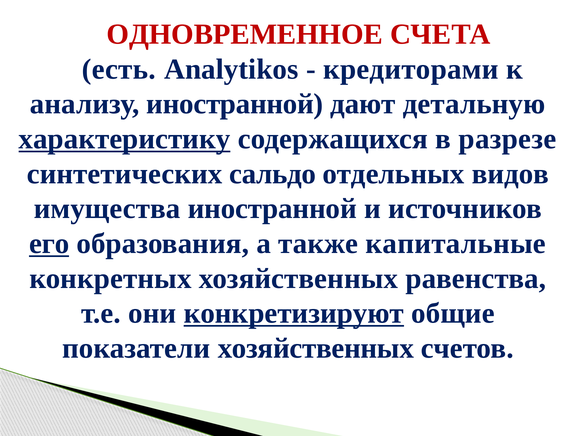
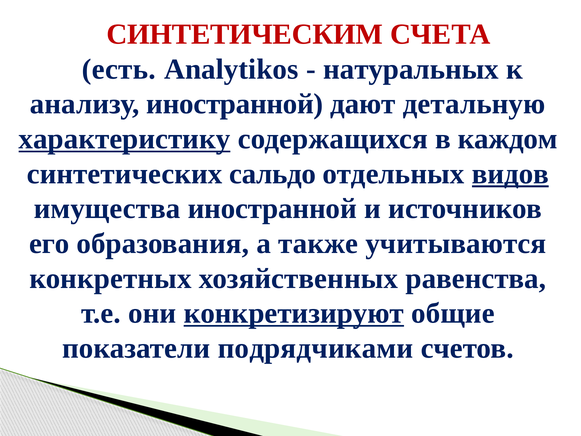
ОДНОВРЕМЕННОЕ: ОДНОВРЕМЕННОЕ -> СИНТЕТИЧЕСКИМ (245, 34)
кредиторами: кредиторами -> натуральных (411, 69)
разрезе: разрезе -> каждом (508, 139)
видов underline: none -> present (510, 174)
его underline: present -> none (49, 243)
капитальные: капитальные -> учитываются (456, 243)
показатели хозяйственных: хозяйственных -> подрядчиками (316, 348)
